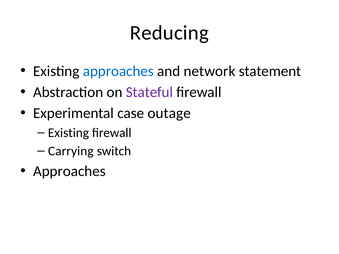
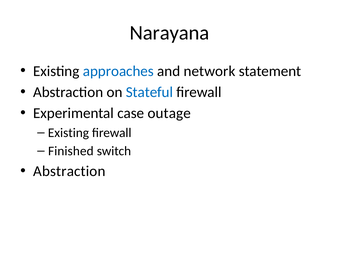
Reducing: Reducing -> Narayana (169, 33)
Stateful colour: purple -> blue (149, 92)
Carrying: Carrying -> Finished (71, 151)
Approaches: Approaches -> Abstraction (69, 171)
